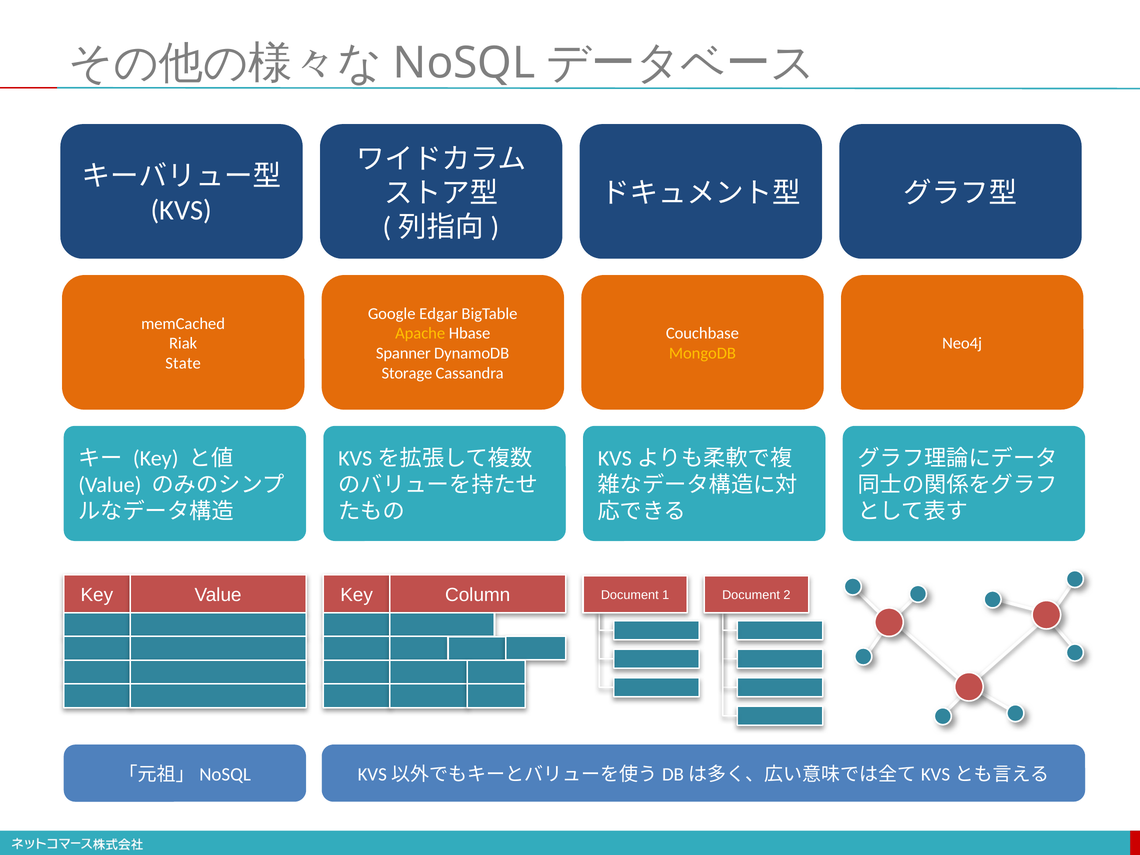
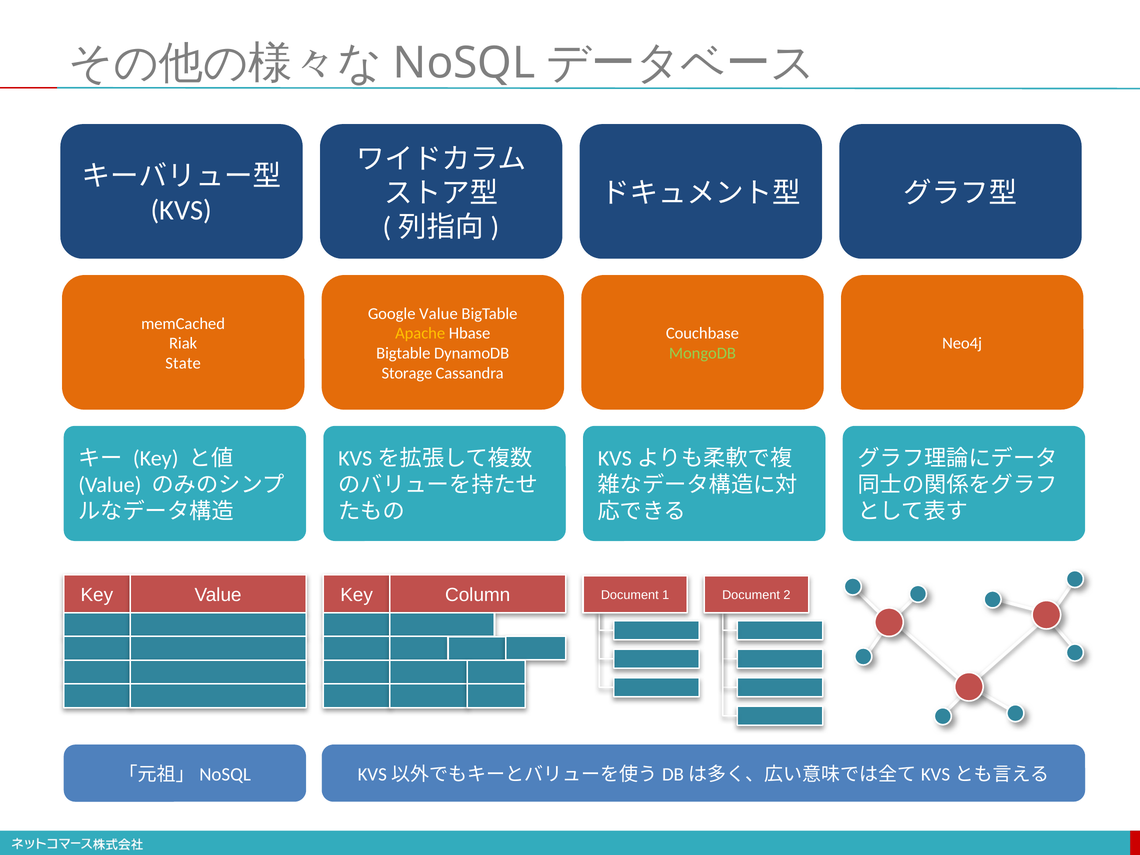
Google Edgar: Edgar -> Value (438, 314)
Spanner: Spanner -> Bigtable (403, 353)
MongoDB colour: yellow -> light green (702, 353)
